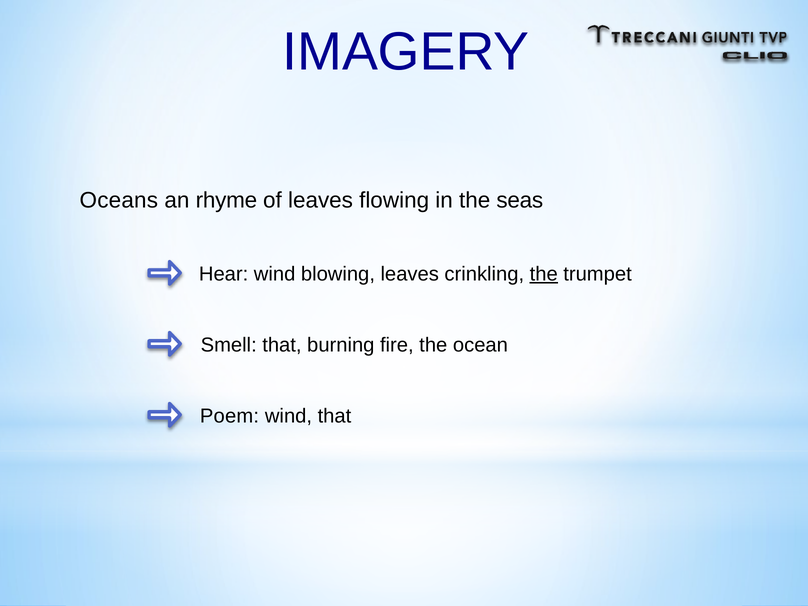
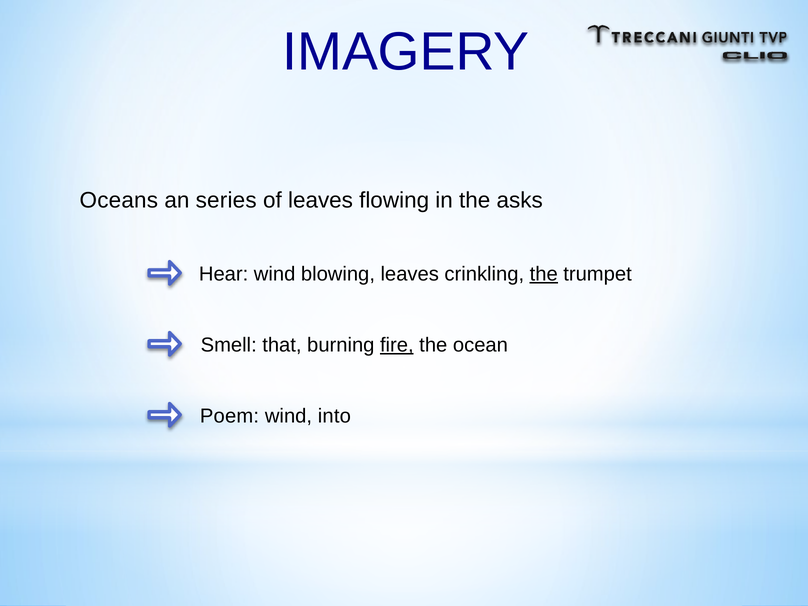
rhyme: rhyme -> series (226, 200)
seas: seas -> asks (520, 200)
fire underline: none -> present (397, 345)
wind that: that -> into (334, 416)
